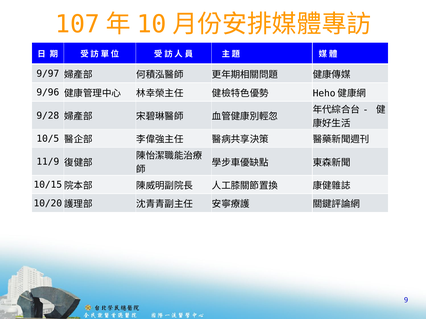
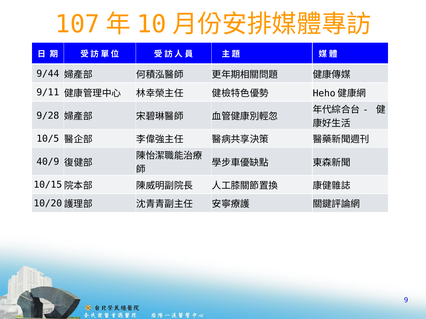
9/97: 9/97 -> 9/44 (48, 74)
9/96: 9/96 -> 9/11 (48, 93)
11/9: 11/9 -> 40/9 (48, 162)
